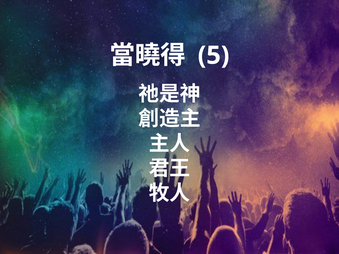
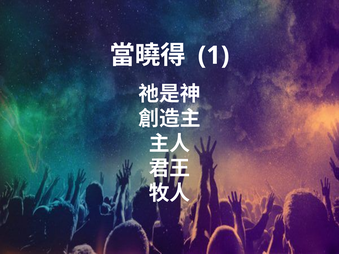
5: 5 -> 1 (214, 55)
